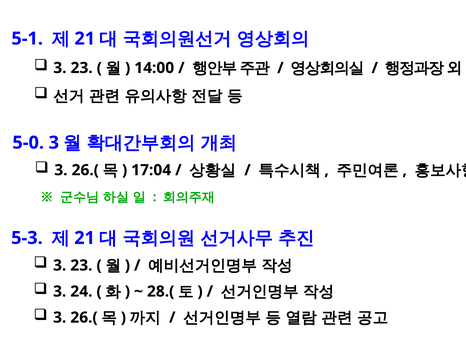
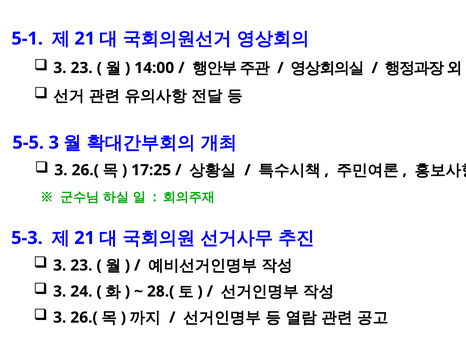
5-0: 5-0 -> 5-5 (28, 143)
17:04: 17:04 -> 17:25 (151, 170)
